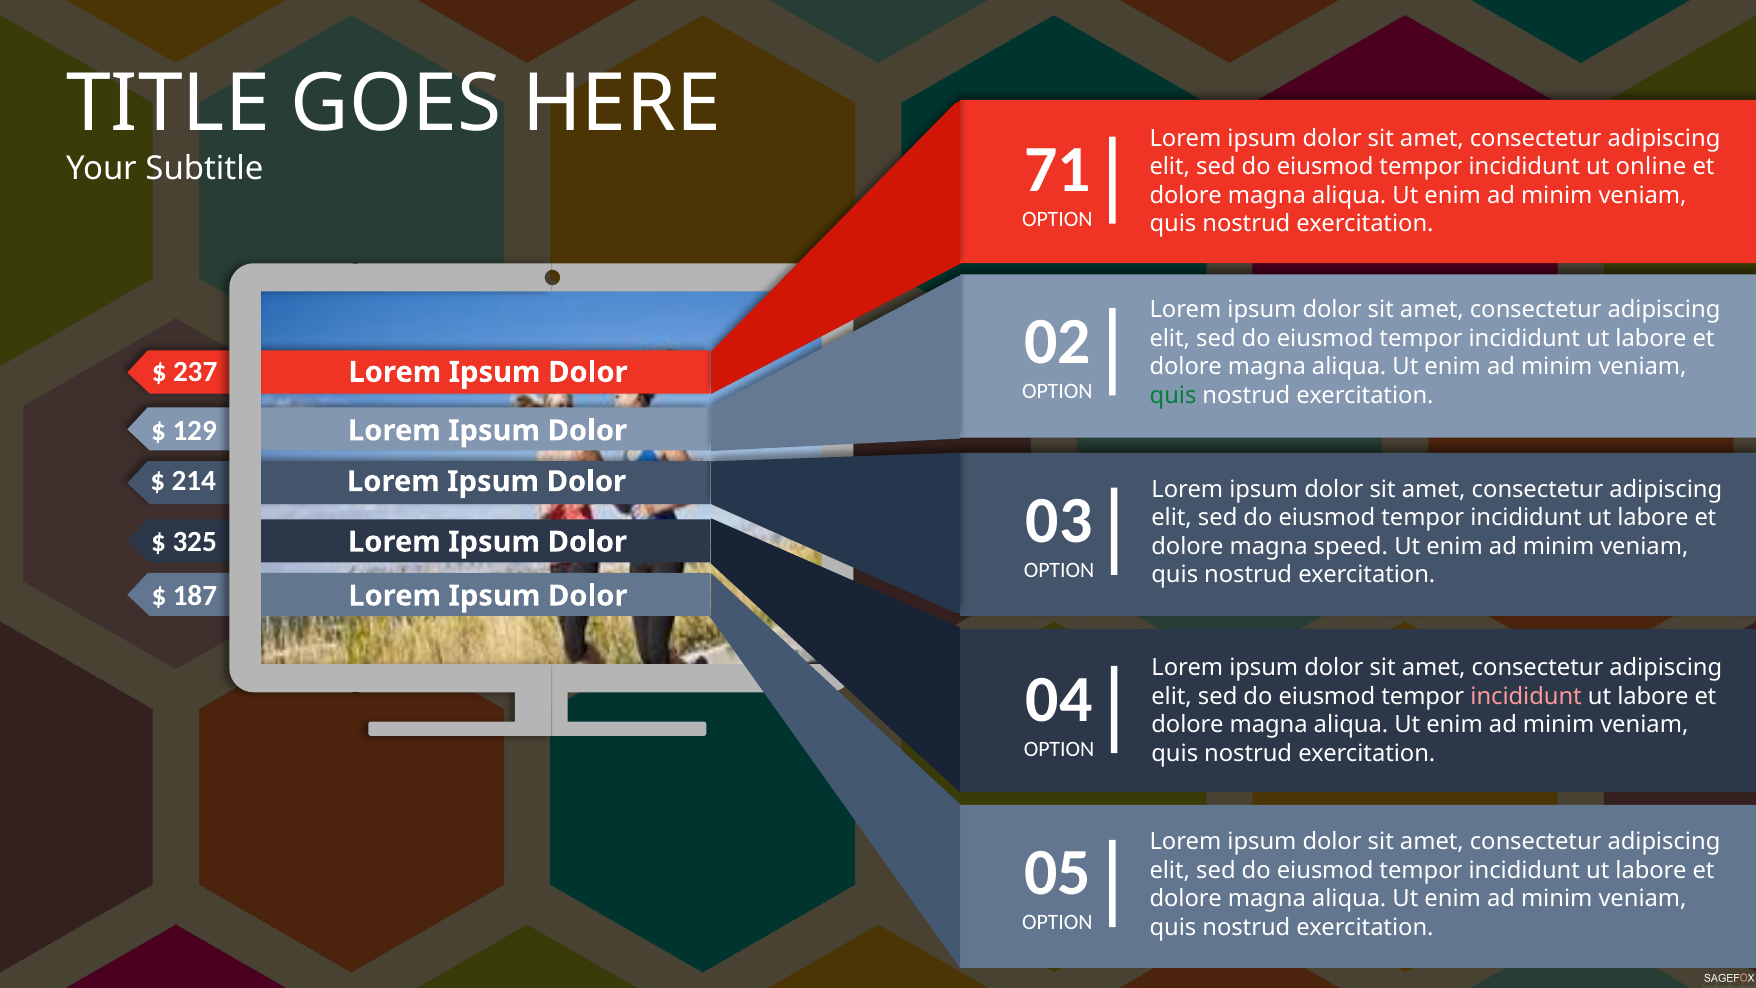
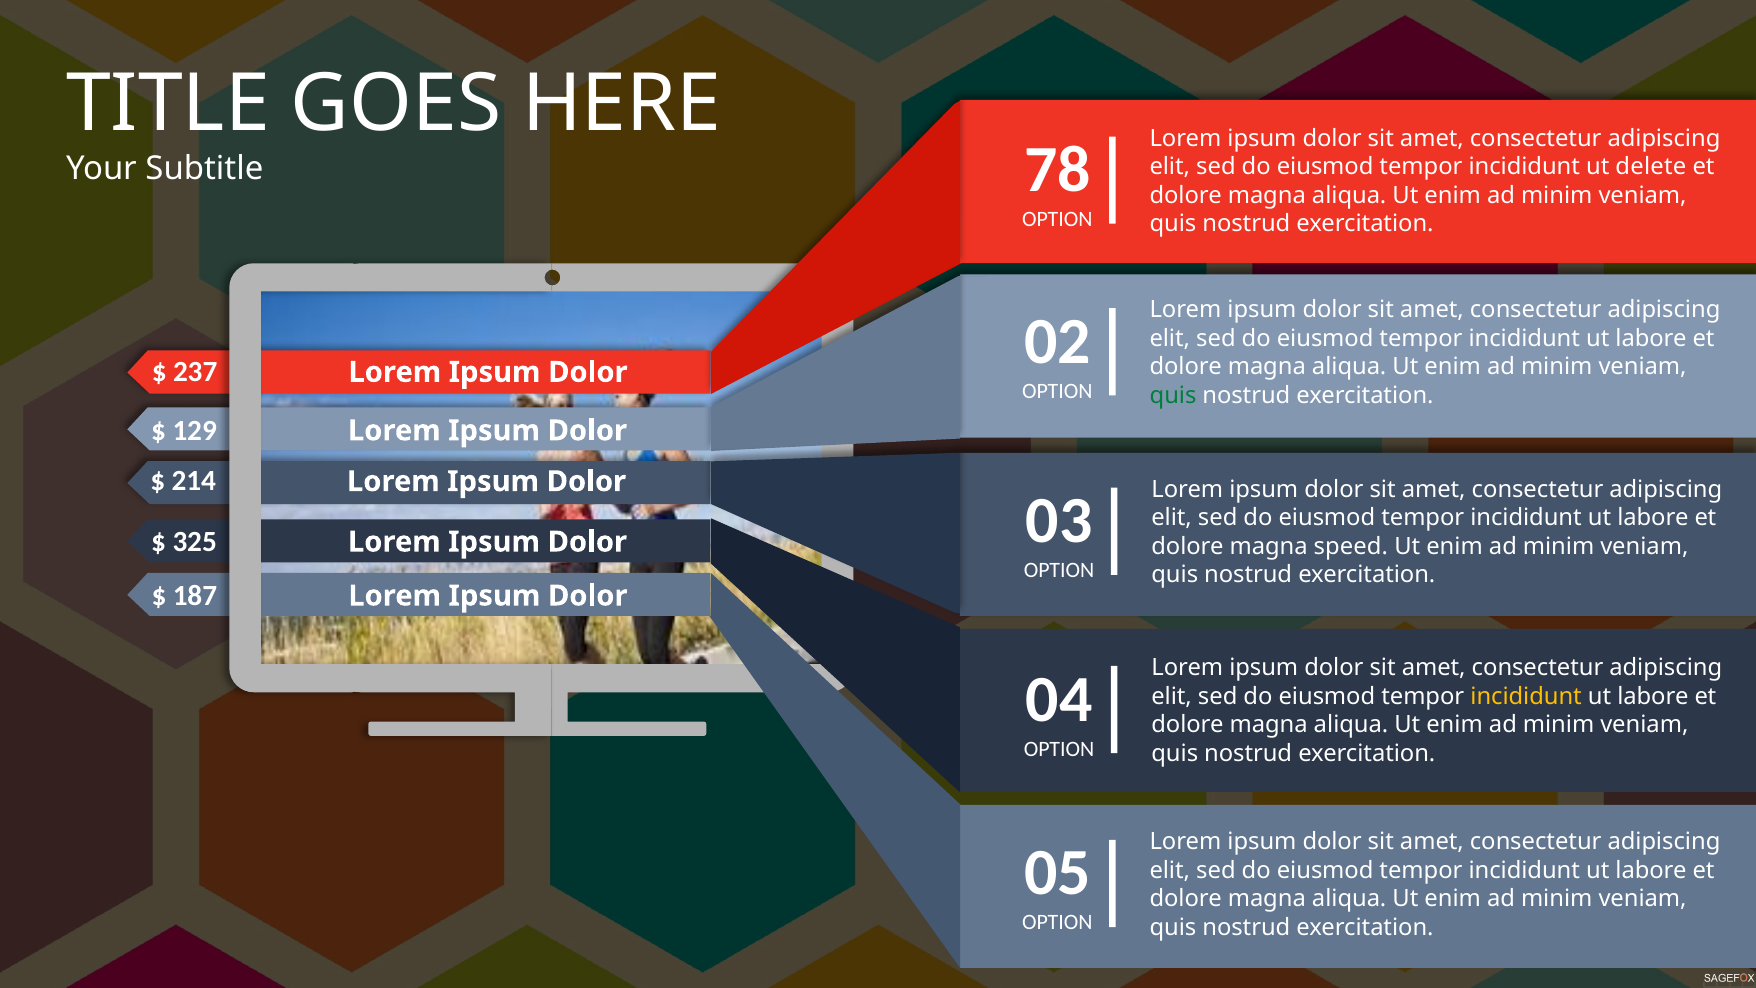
71: 71 -> 78 (1057, 170)
online: online -> delete (1651, 167)
incididunt colour: pink -> yellow (1526, 696)
